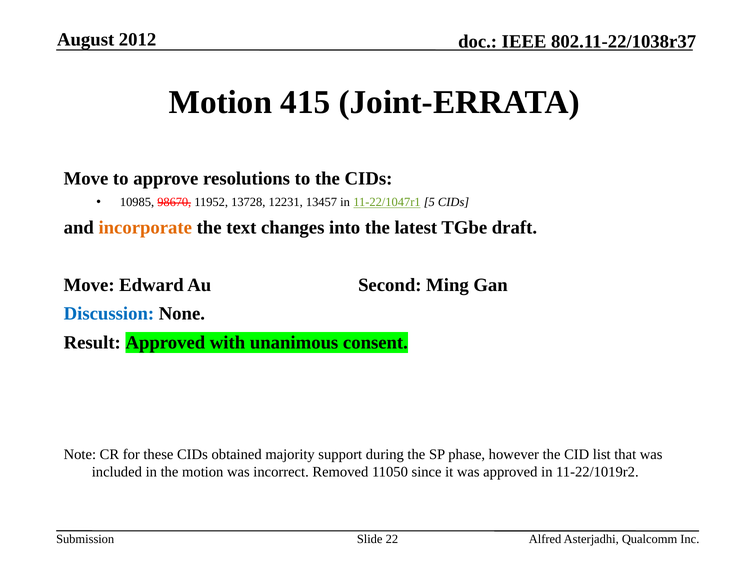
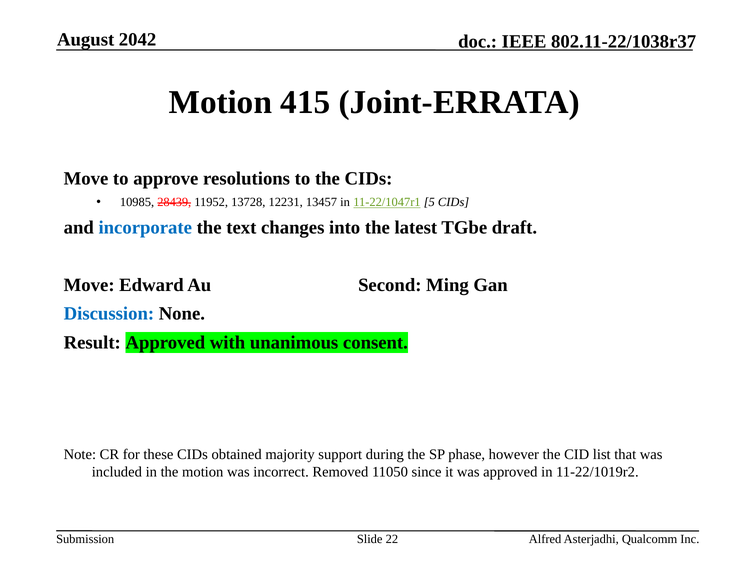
2012: 2012 -> 2042 (138, 40)
98670: 98670 -> 28439 (174, 202)
incorporate colour: orange -> blue (145, 227)
